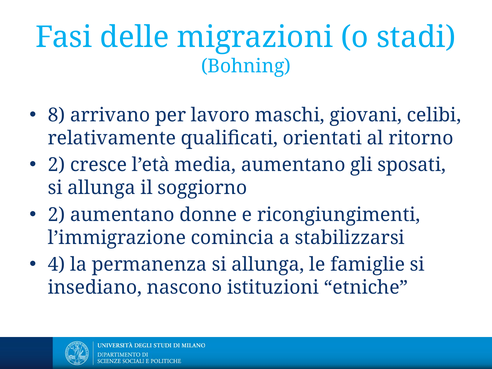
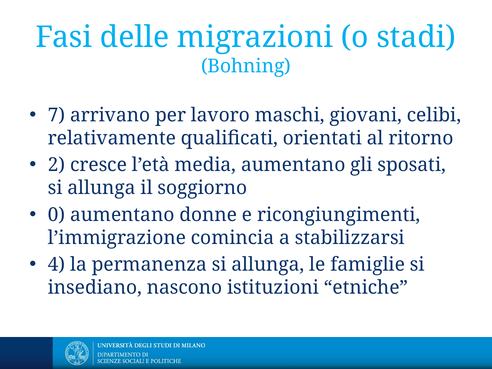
8: 8 -> 7 (57, 115)
2: 2 -> 0 (57, 215)
